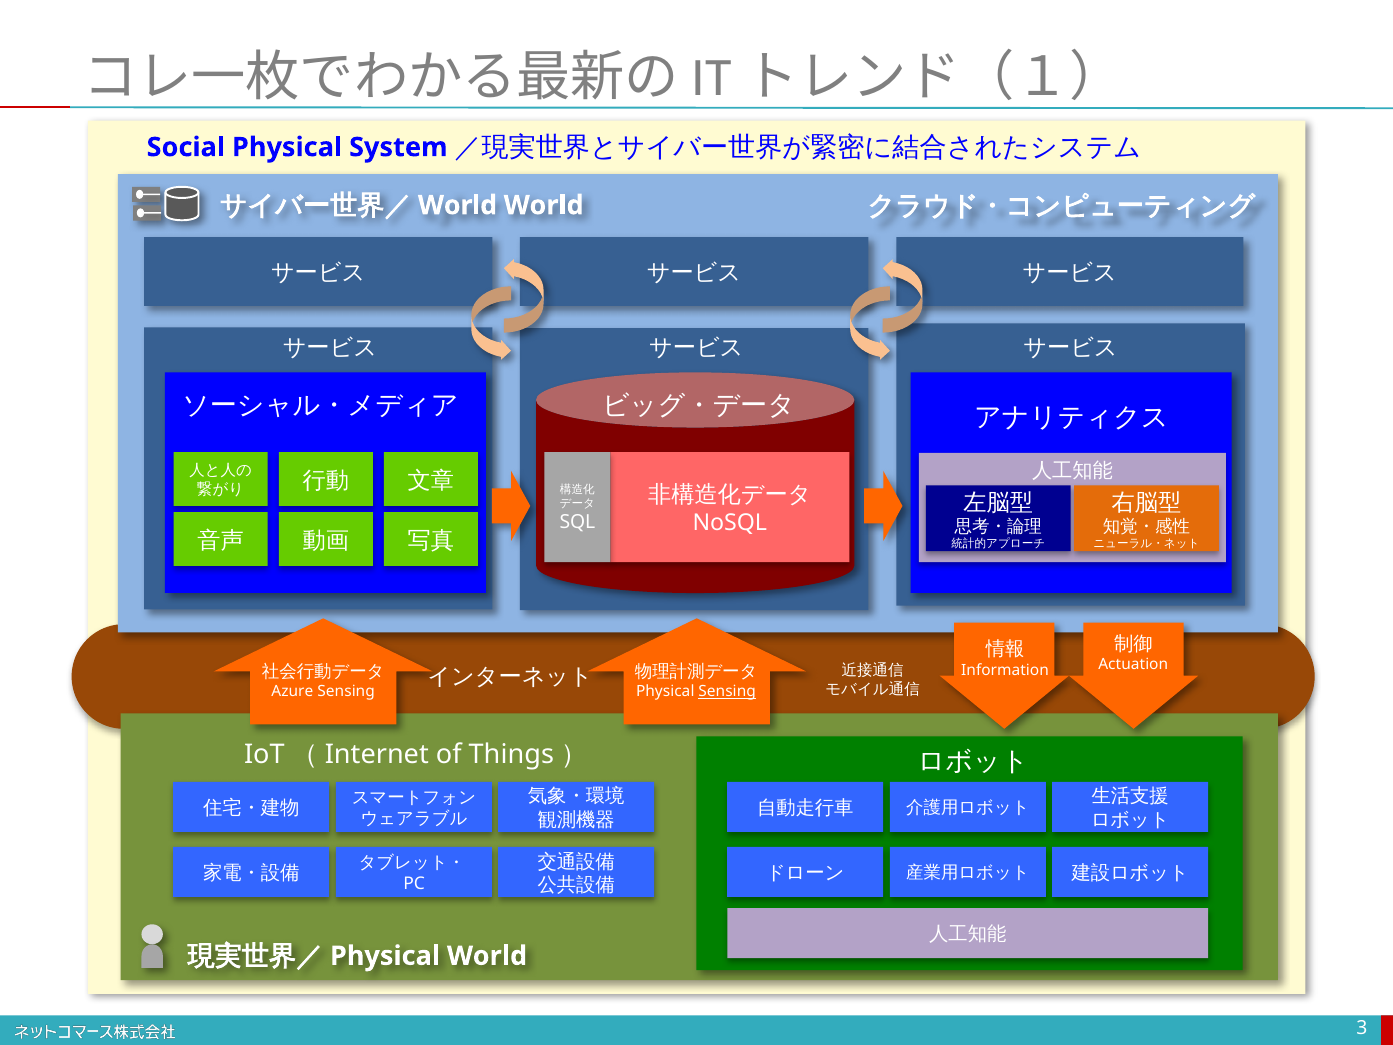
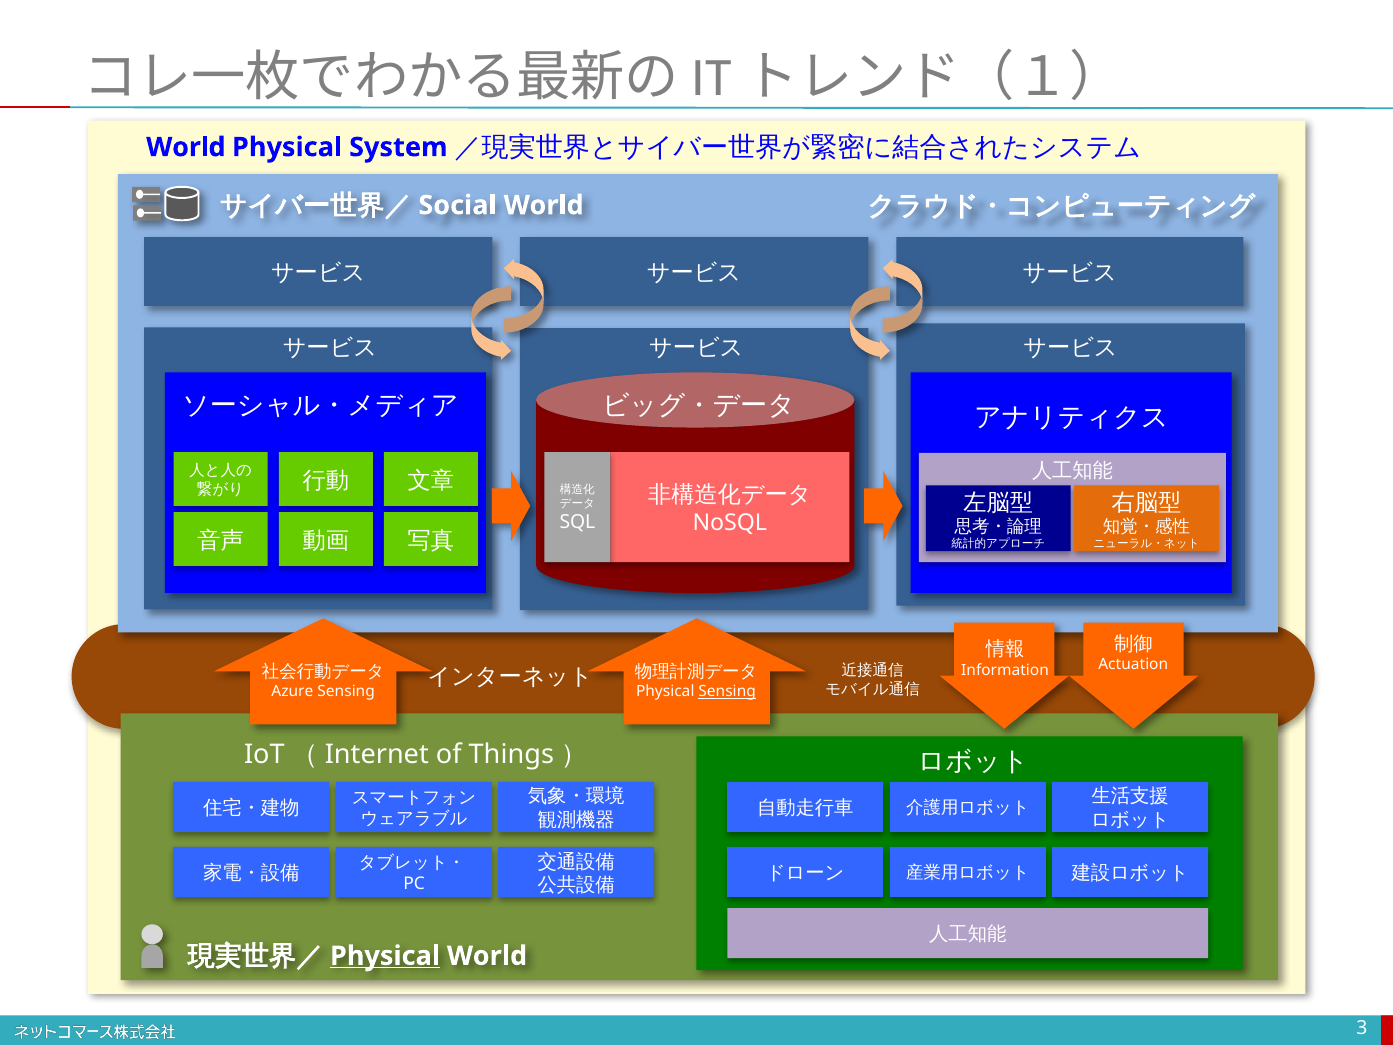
Social: Social -> World (186, 147)
World: World -> Social (457, 205)
Physical underline: none -> present (385, 956)
